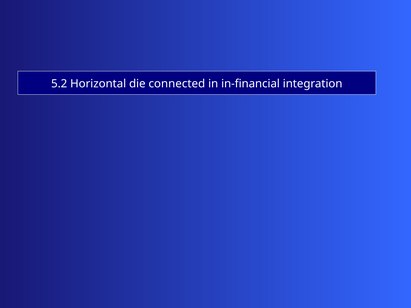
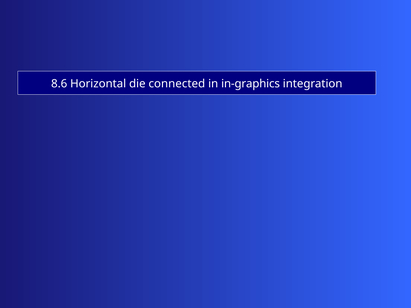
5.2: 5.2 -> 8.6 (59, 84)
in-financial: in-financial -> in-graphics (251, 84)
